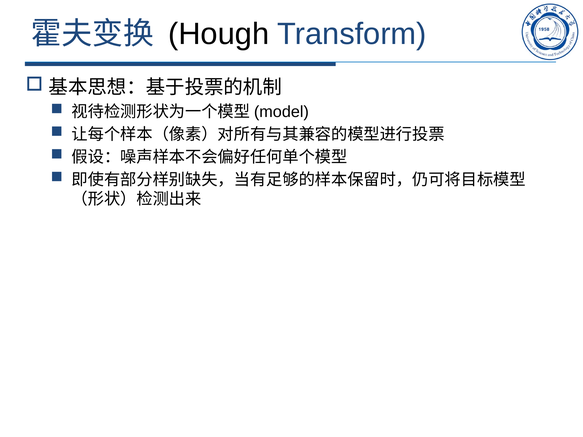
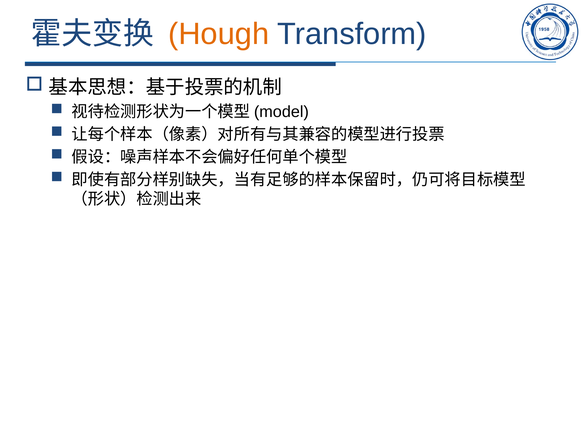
Hough colour: black -> orange (219, 34)
